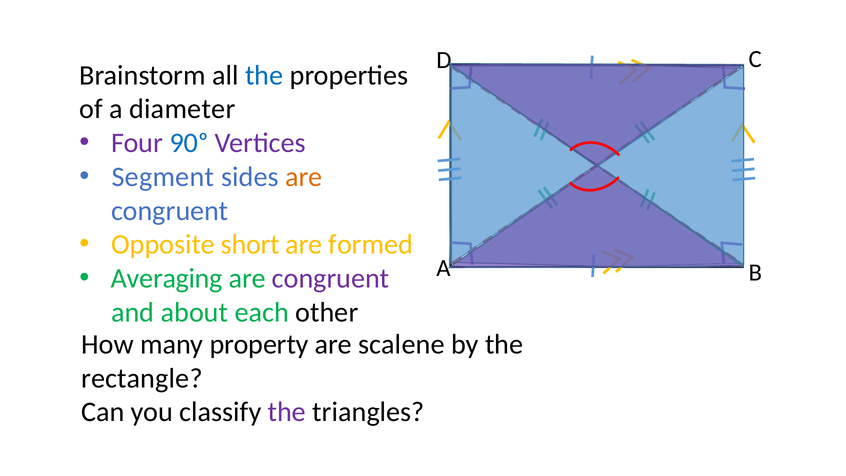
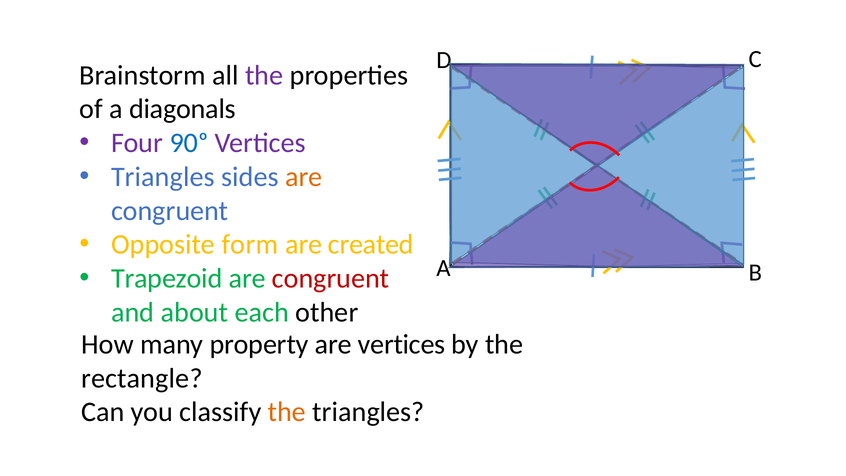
the colour: blue -> purple (264, 75)
diameter: diameter -> diagonals (182, 109)
Segment: Segment -> Triangles (163, 177)
short: short -> form (250, 245)
formed: formed -> created (371, 245)
Averaging: Averaging -> Trapezoid (167, 278)
congruent colour: purple -> red (331, 278)
are scalene: scalene -> vertices (402, 344)
the colour: purple -> orange (287, 412)
